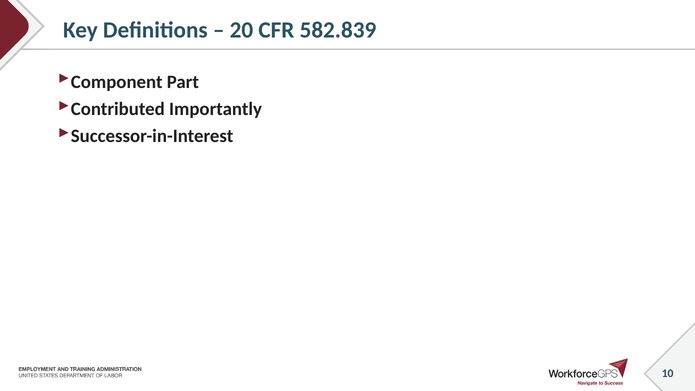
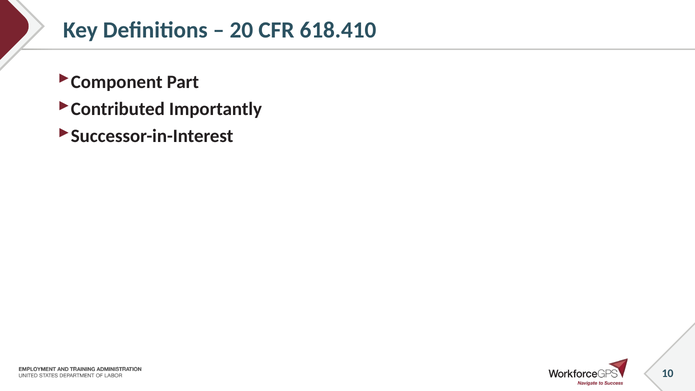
582.839: 582.839 -> 618.410 (338, 30)
